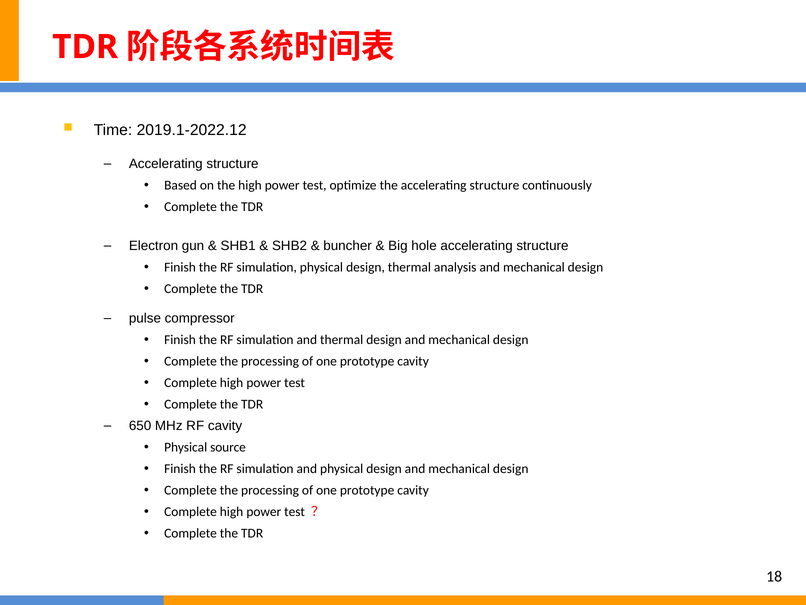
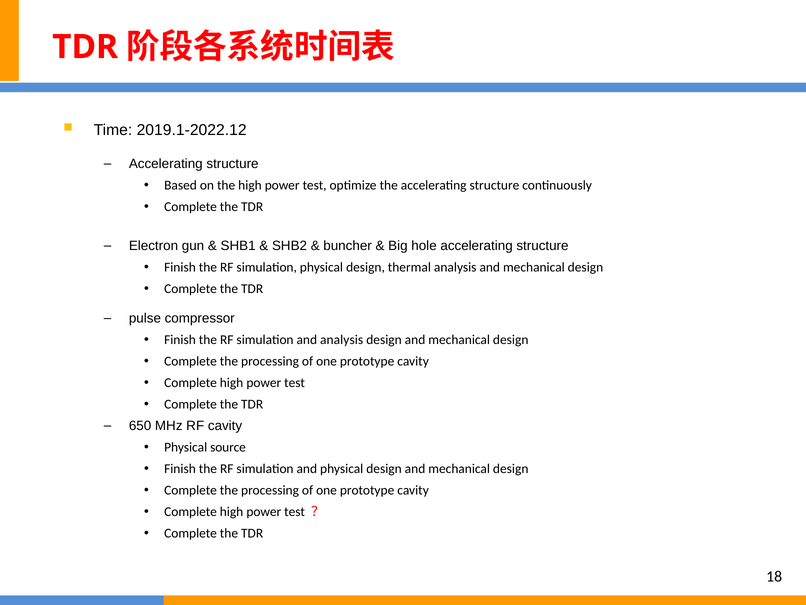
and thermal: thermal -> analysis (342, 340)
